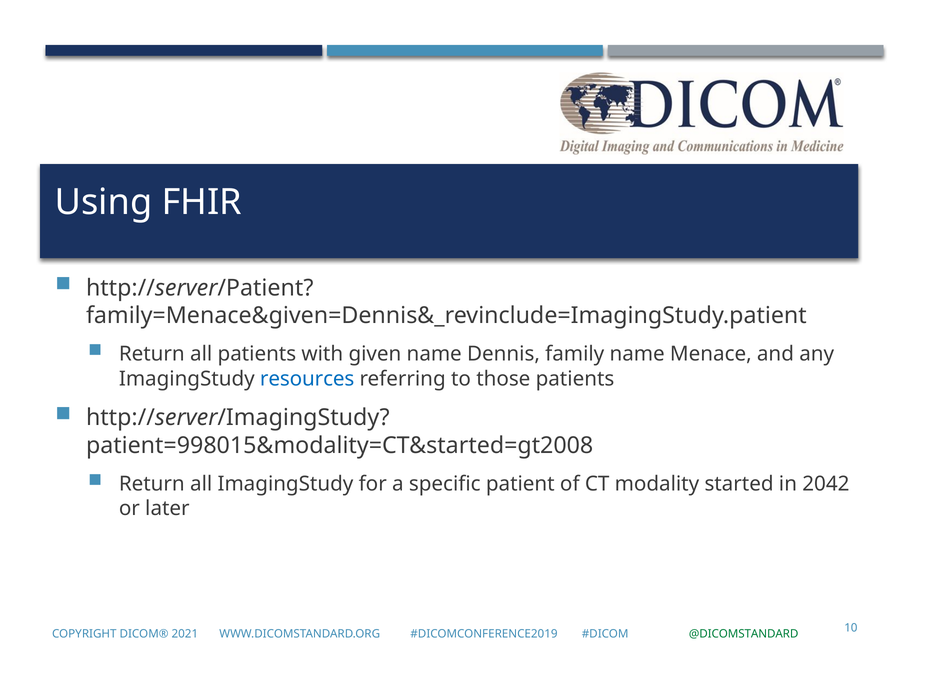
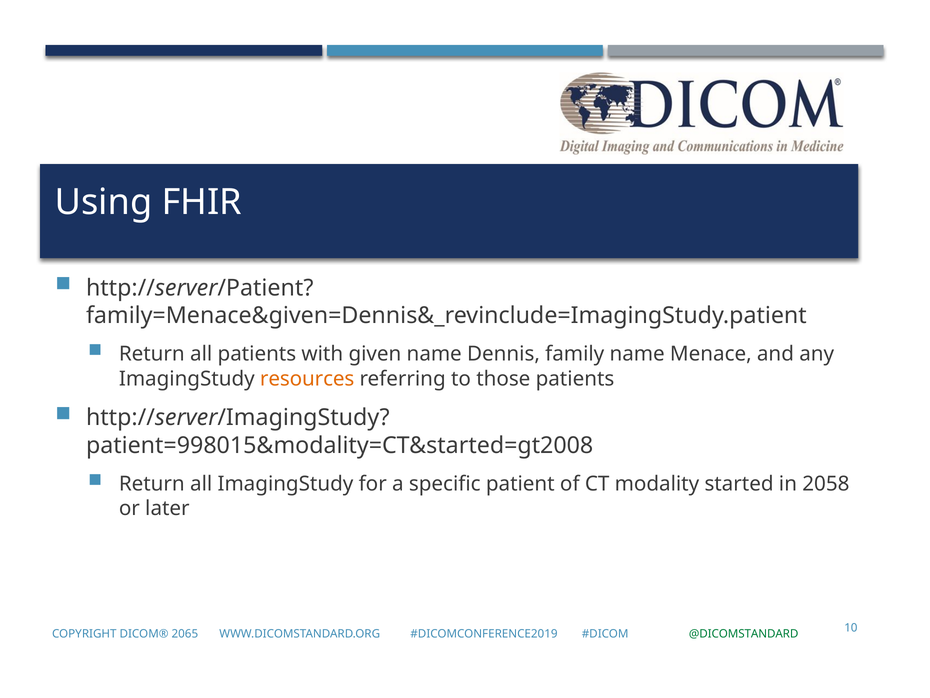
resources colour: blue -> orange (307, 378)
2042: 2042 -> 2058 (826, 483)
2021: 2021 -> 2065 (185, 633)
